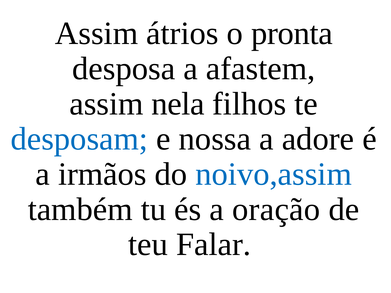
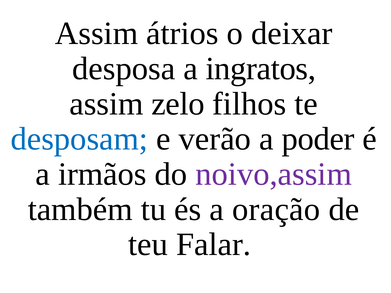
pronta: pronta -> deixar (292, 34)
afastem: afastem -> ingratos (261, 69)
nela: nela -> zelo (178, 104)
nossa: nossa -> verão (215, 139)
adore: adore -> poder (318, 139)
noivo,assim colour: blue -> purple (274, 174)
